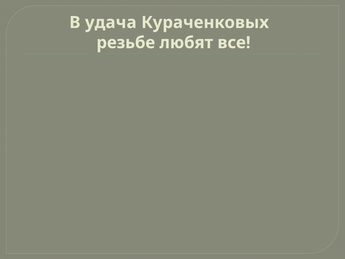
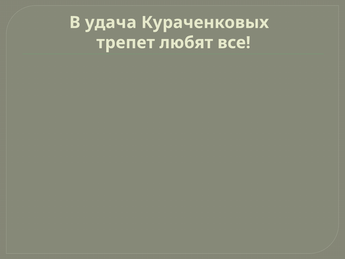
резьбе: резьбе -> трепет (126, 43)
